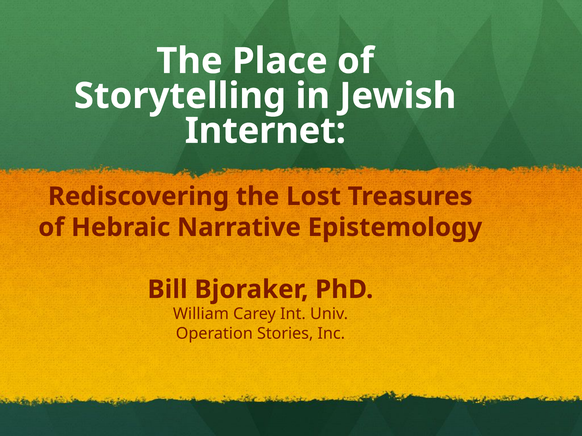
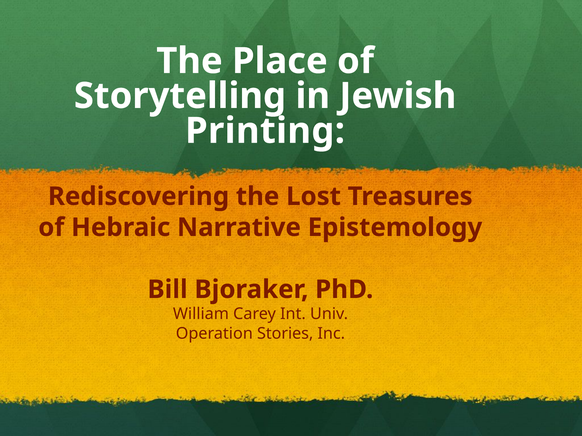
Internet: Internet -> Printing (265, 131)
